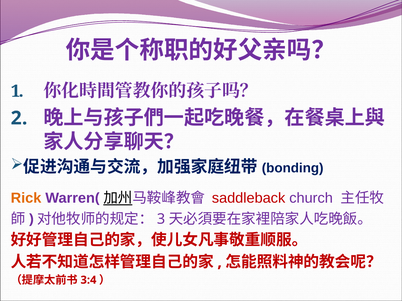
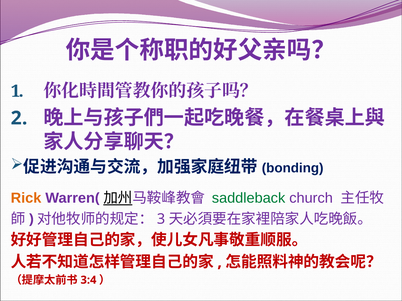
saddleback colour: red -> green (249, 198)
